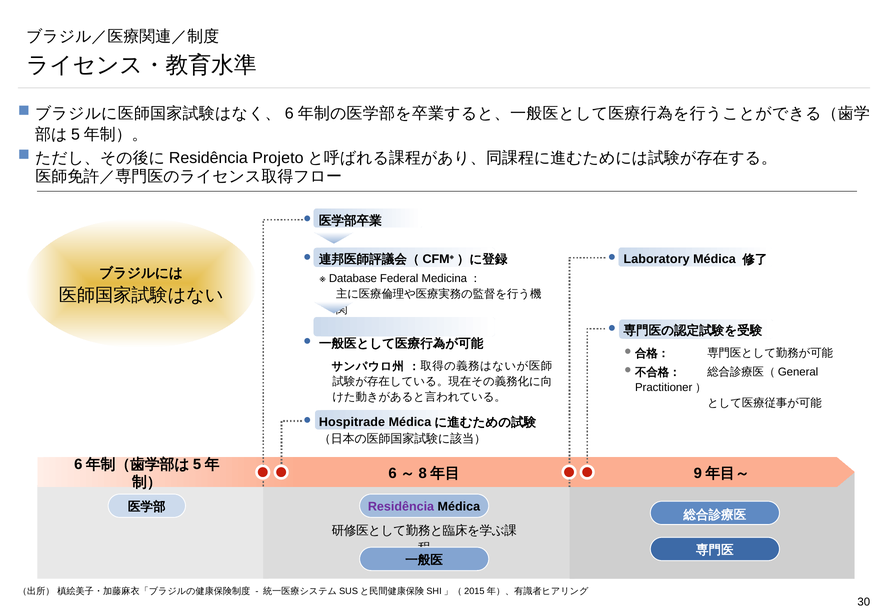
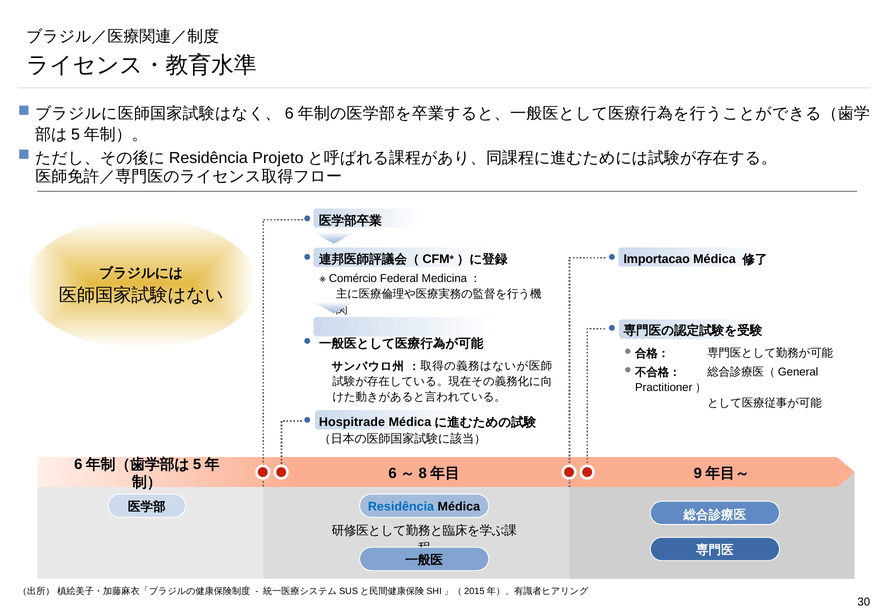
Laboratory: Laboratory -> Importacao (657, 259)
Database: Database -> Comércio (353, 278)
Residência colour: purple -> blue (401, 506)
